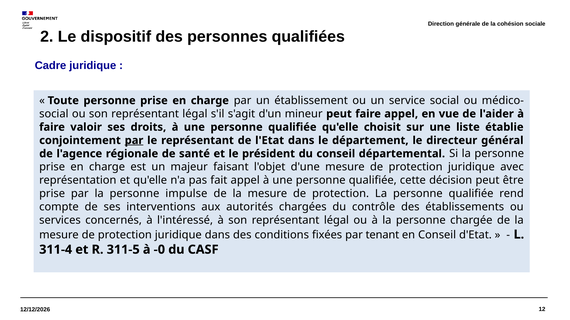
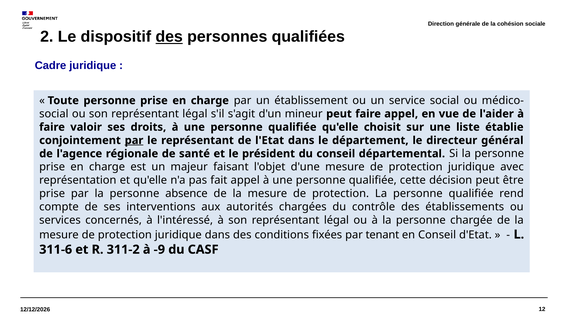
des underline: none -> present (169, 37)
impulse: impulse -> absence (186, 194)
311-4: 311-4 -> 311-6 (56, 250)
311-5: 311-5 -> 311-2 (123, 250)
-0: -0 -> -9 (159, 250)
